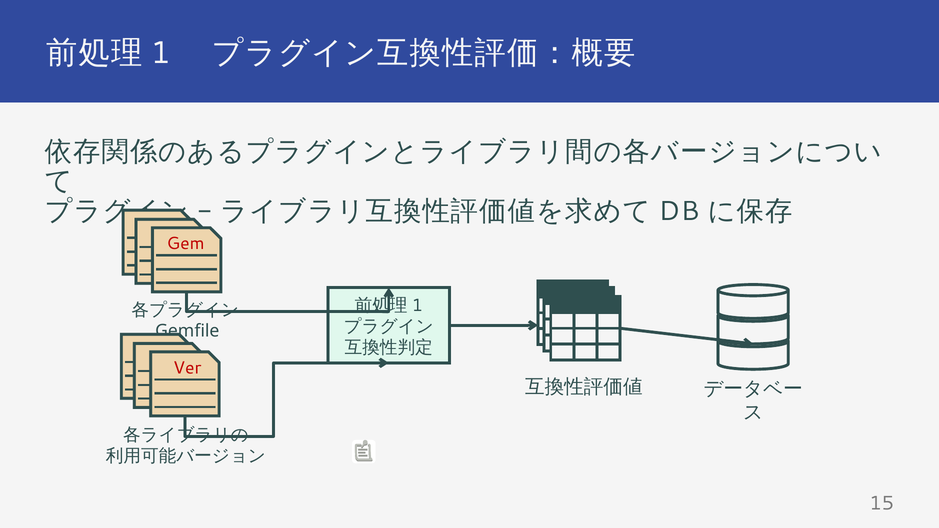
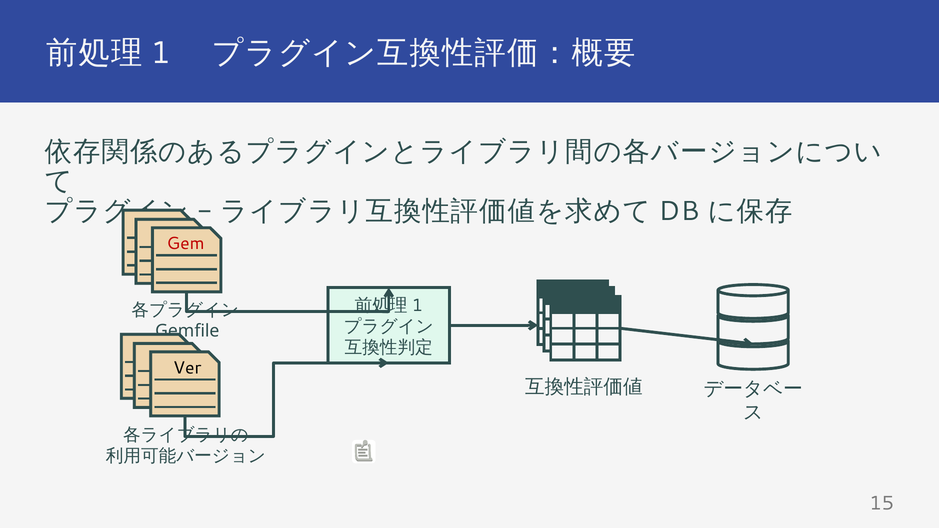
Ver colour: red -> black (187, 368)
